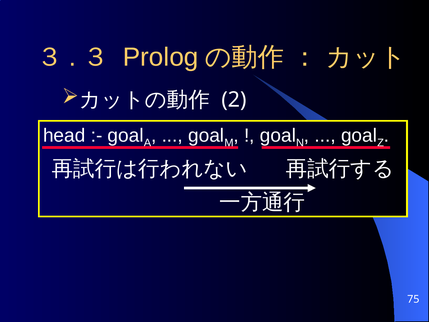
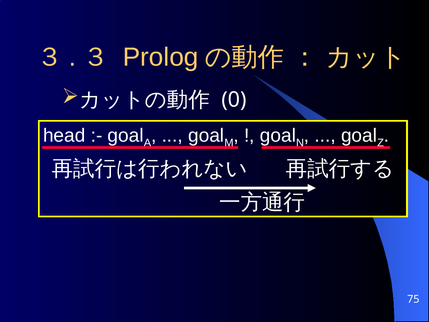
2: 2 -> 0 (234, 100)
